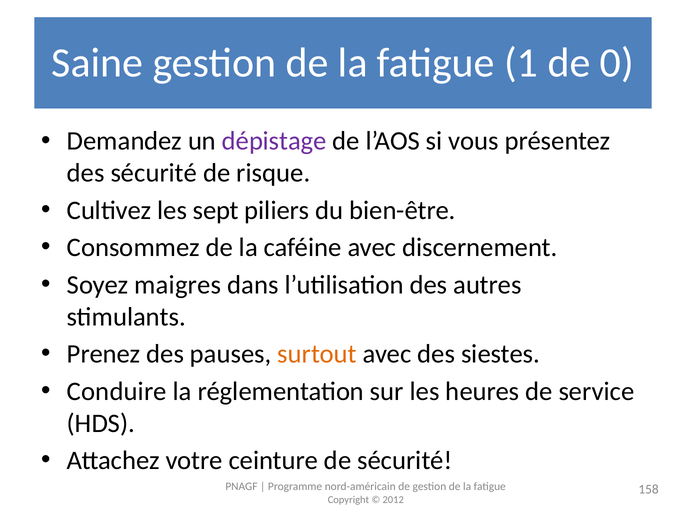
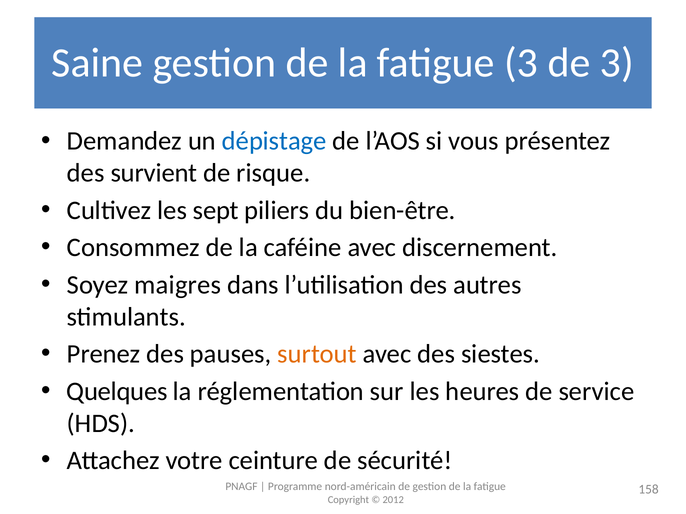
fatigue 1: 1 -> 3 (521, 63)
de 0: 0 -> 3 (617, 63)
dépistage colour: purple -> blue (274, 141)
des sécurité: sécurité -> survient (154, 173)
Conduire: Conduire -> Quelques (117, 392)
